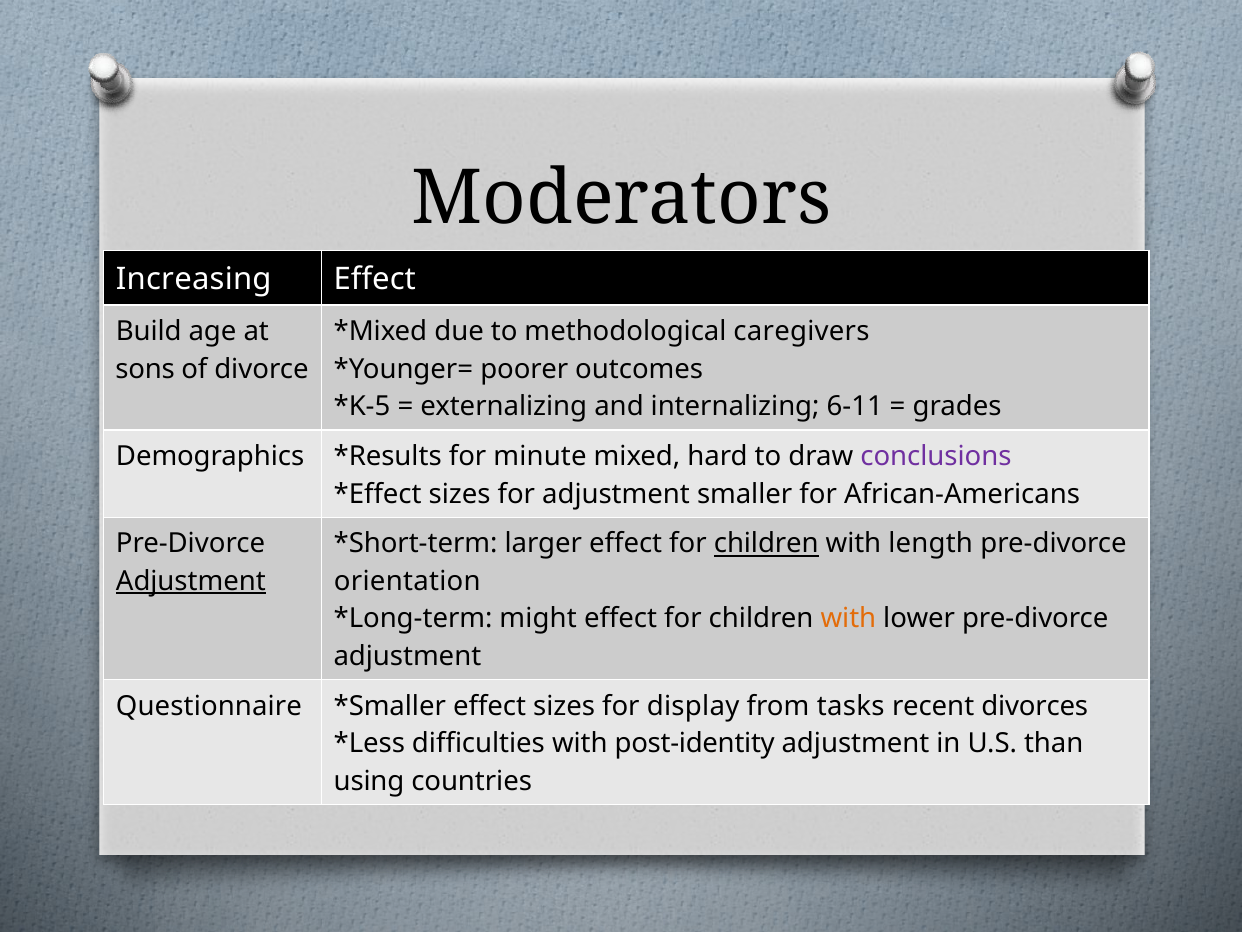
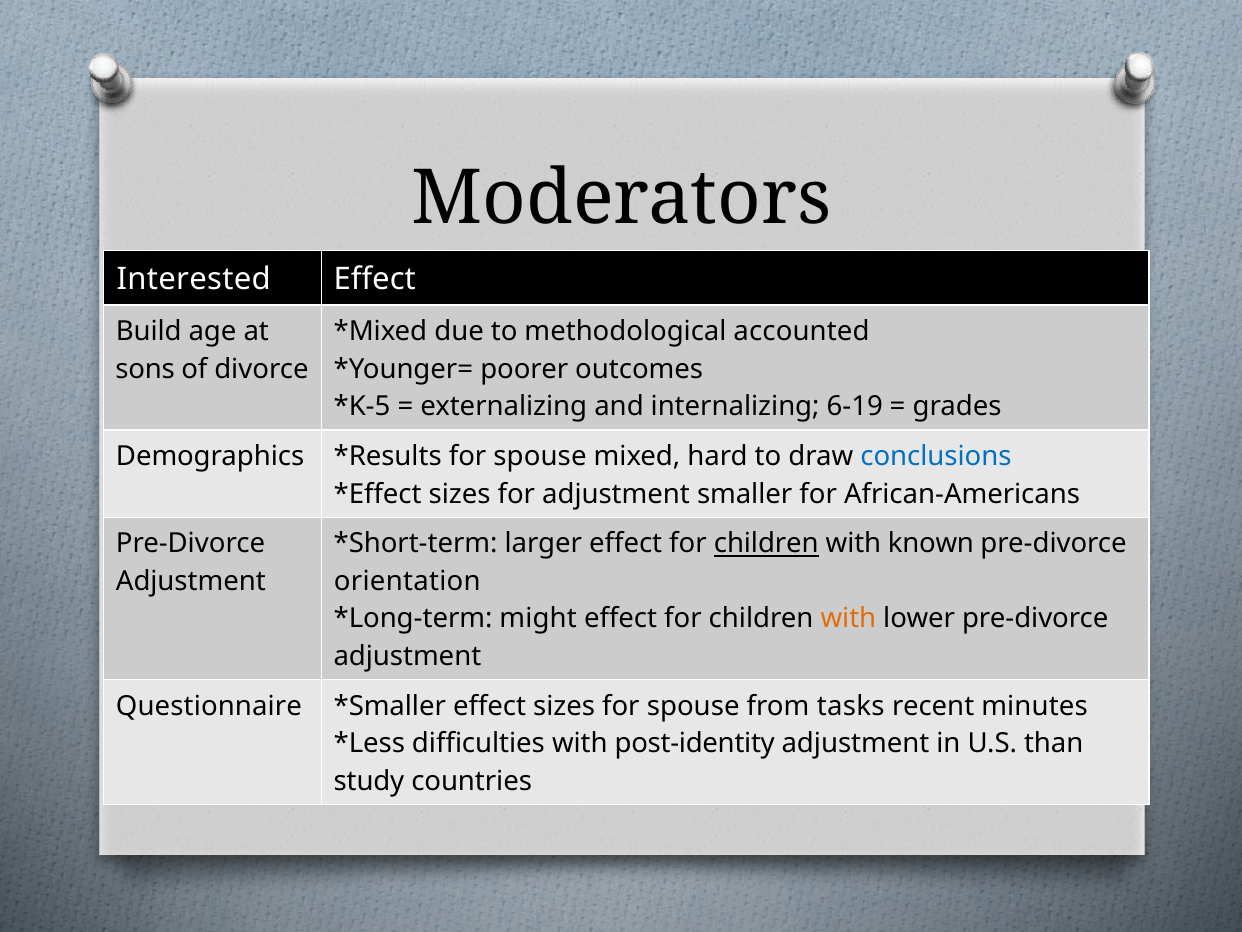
Increasing: Increasing -> Interested (194, 279)
caregivers: caregivers -> accounted (802, 331)
6-11: 6-11 -> 6-19 (855, 406)
minute: minute -> spouse (540, 456)
conclusions colour: purple -> blue (936, 456)
length: length -> known (931, 544)
Adjustment underline: present -> none (191, 581)
sizes for display: display -> spouse (693, 706)
divorces: divorces -> minutes (1035, 706)
using: using -> study (369, 781)
